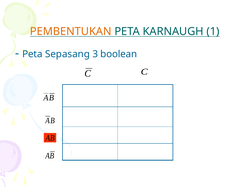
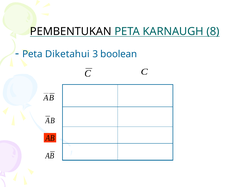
PEMBENTUKAN colour: orange -> black (71, 31)
1: 1 -> 8 (213, 31)
Sepasang: Sepasang -> Diketahui (67, 54)
